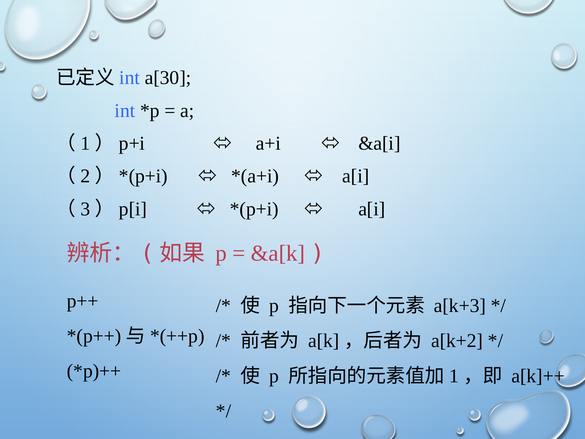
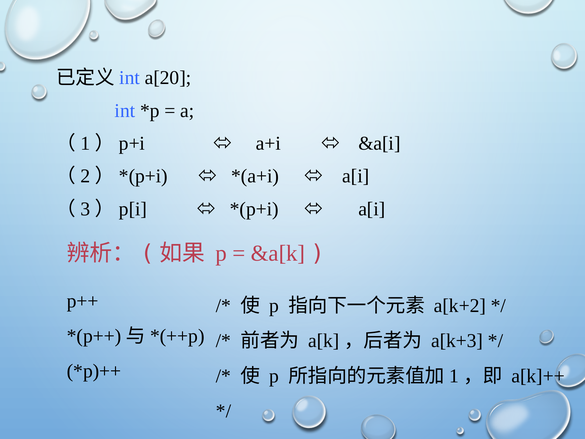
a[30: a[30 -> a[20 (168, 78)
a[k+3: a[k+3 -> a[k+2 (460, 306)
a[k+2: a[k+2 -> a[k+3 (457, 341)
